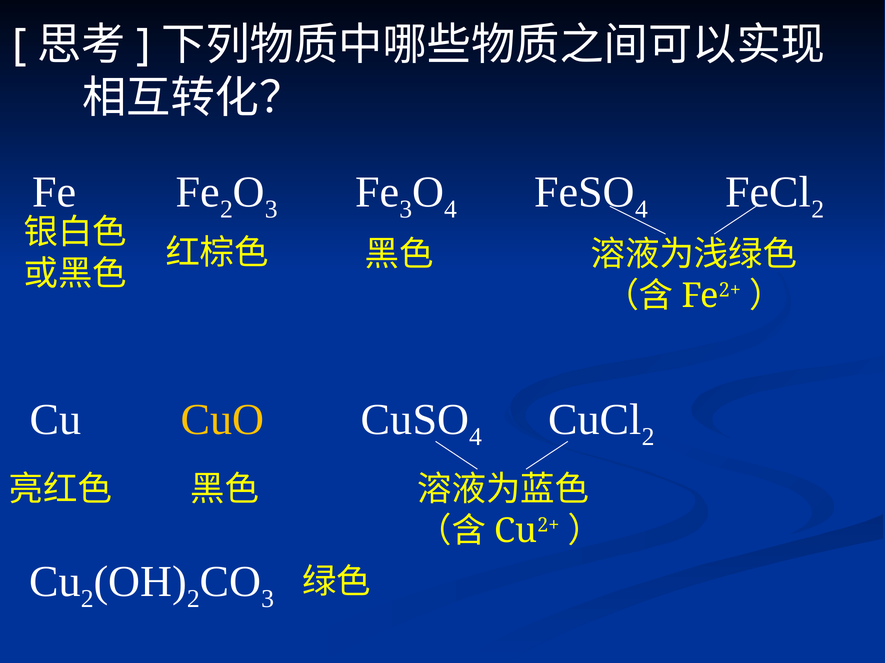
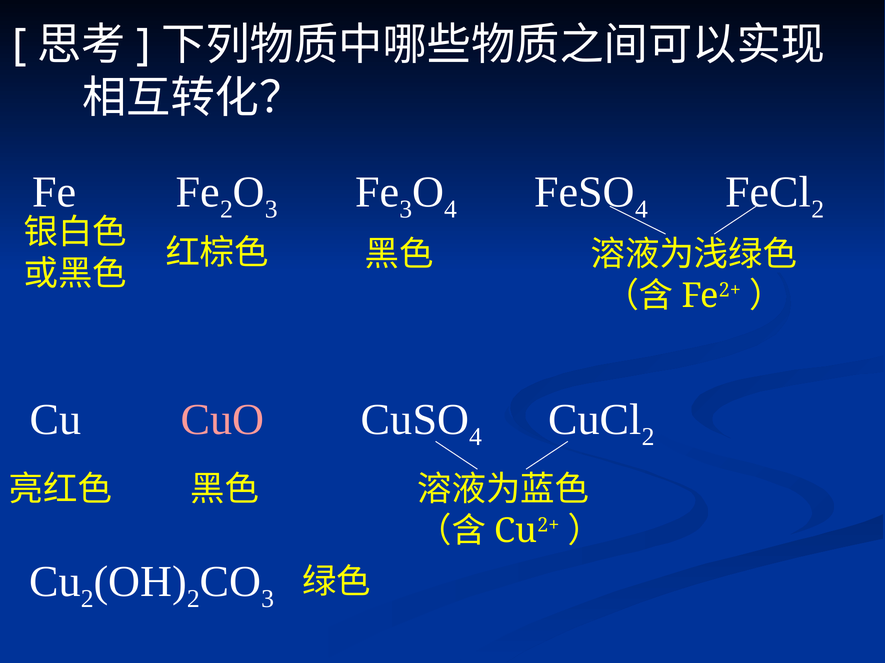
CuO colour: yellow -> pink (223, 420)
